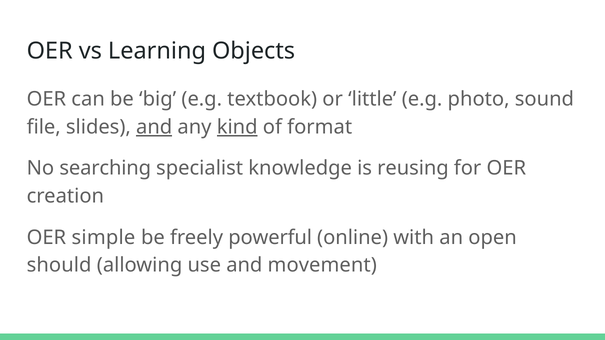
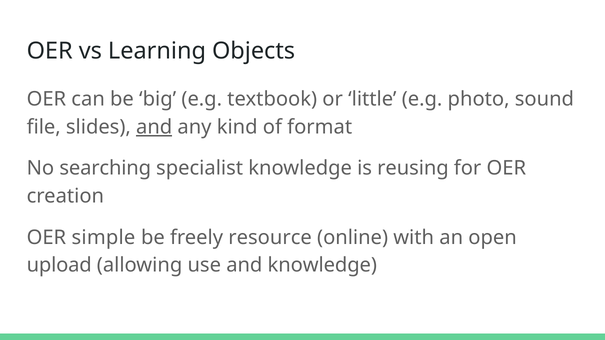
kind underline: present -> none (237, 127)
powerful: powerful -> resource (270, 238)
should: should -> upload (59, 265)
and movement: movement -> knowledge (322, 265)
